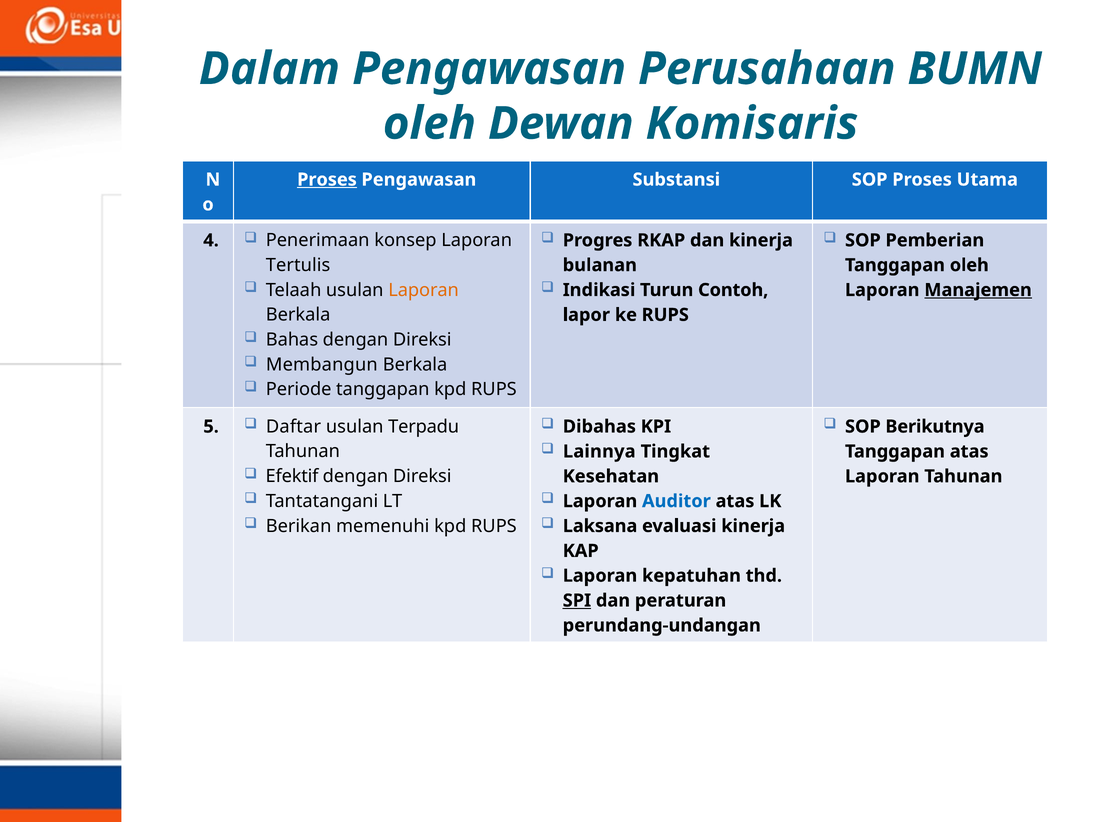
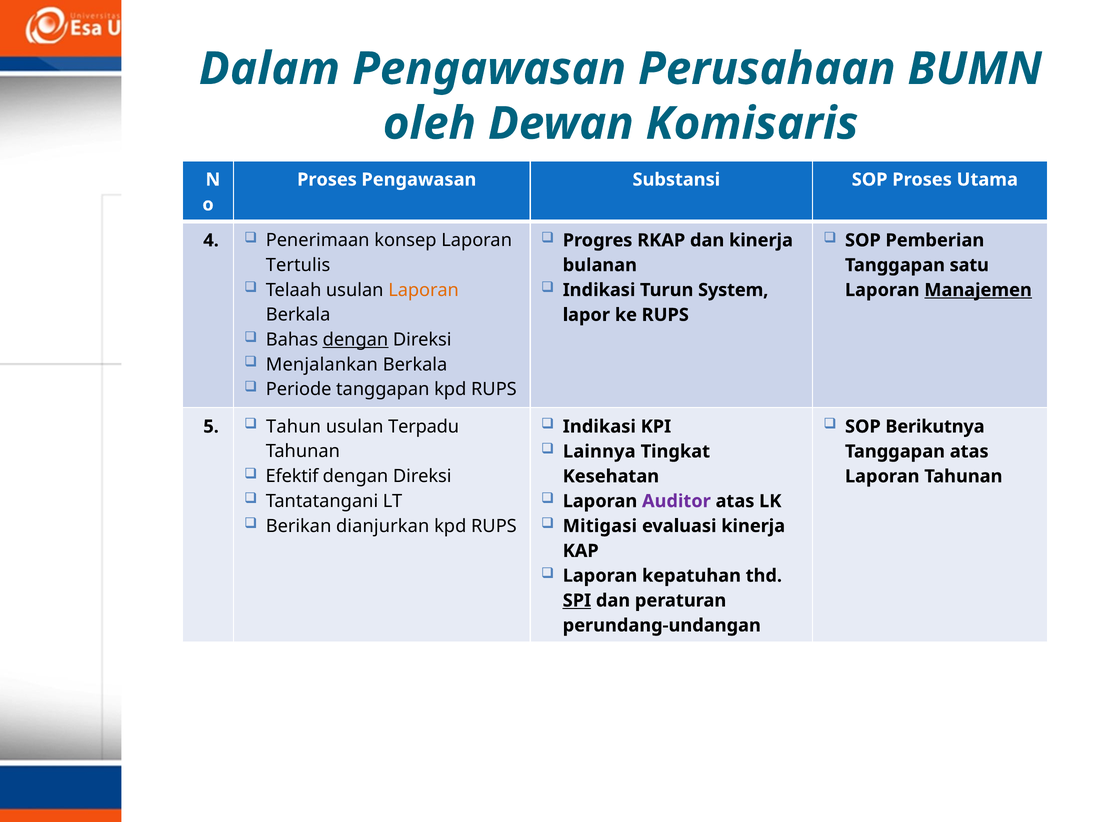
Proses underline: present -> none (327, 179)
Tanggapan oleh: oleh -> satu (969, 265)
Contoh: Contoh -> System (733, 290)
dengan underline: none -> present (355, 339)
Membangun: Membangun -> Menjalankan (322, 364)
Dibahas: Dibahas -> Indikasi (599, 426)
Daftar: Daftar -> Tahun (294, 426)
Auditor colour: blue -> purple (676, 501)
memenuhi: memenuhi -> dianjurkan (383, 526)
Laksana: Laksana -> Mitigasi (600, 526)
